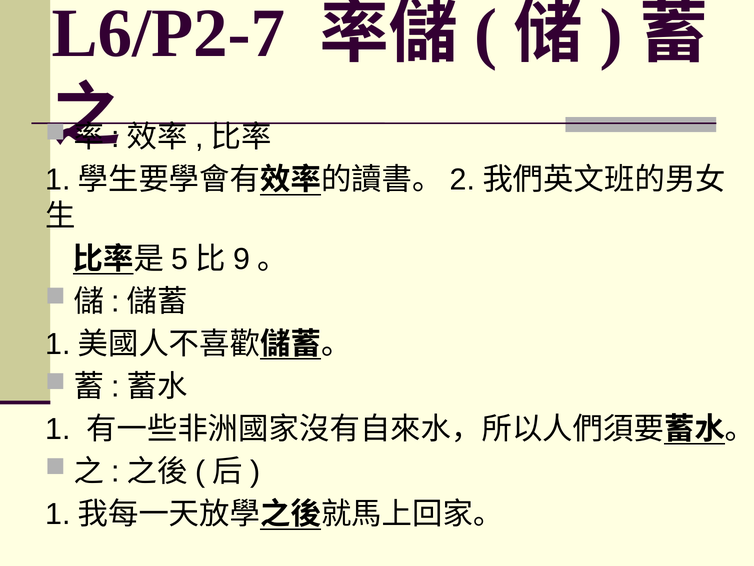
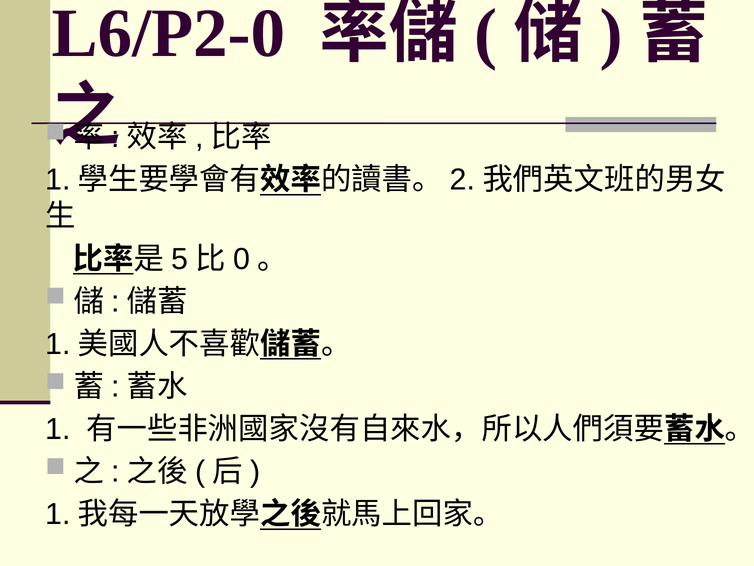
L6/P2-7: L6/P2-7 -> L6/P2-0 (169, 33)
9: 9 -> 0 (242, 259)
